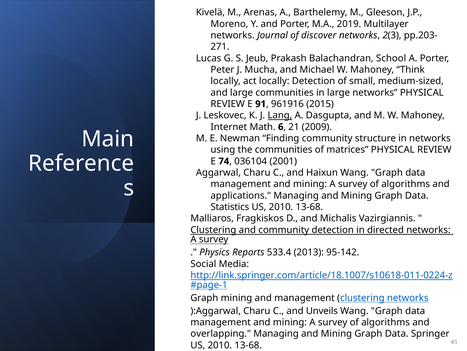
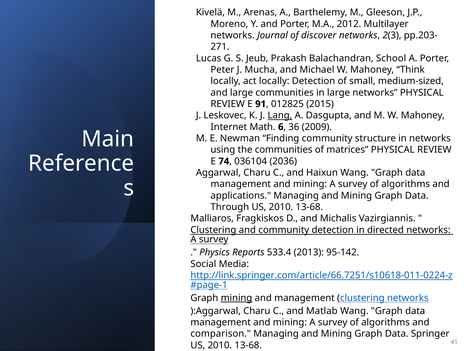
2019: 2019 -> 2012 (349, 24)
961916: 961916 -> 012825 (287, 104)
21: 21 -> 36 (294, 127)
2001: 2001 -> 2036 (283, 161)
Statistics: Statistics -> Through (230, 207)
http://link.springer.com/article/18.1007/s10618-011-0224-z: http://link.springer.com/article/18.1007/s10618-011-0224-z -> http://link.springer.com/article/66.7251/s10618-011-0224-z (322, 275)
mining underline: none -> present (236, 297)
Unveils: Unveils -> Matlab (322, 310)
overlapping: overlapping -> comparison (221, 333)
